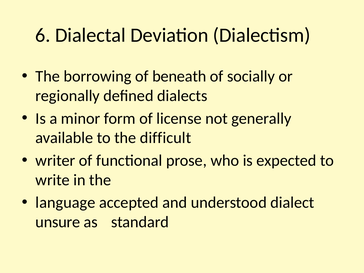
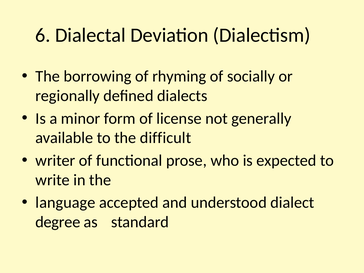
beneath: beneath -> rhyming (179, 76)
unsure: unsure -> degree (58, 222)
